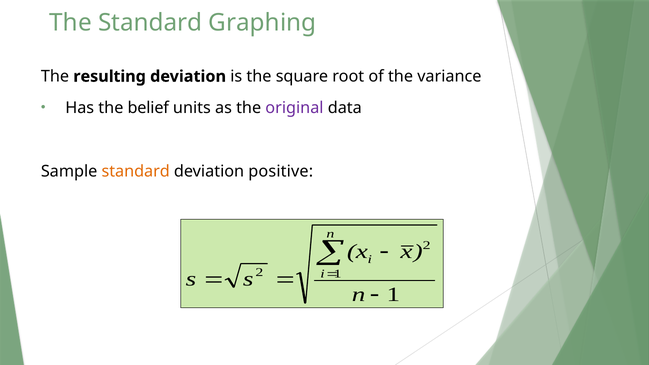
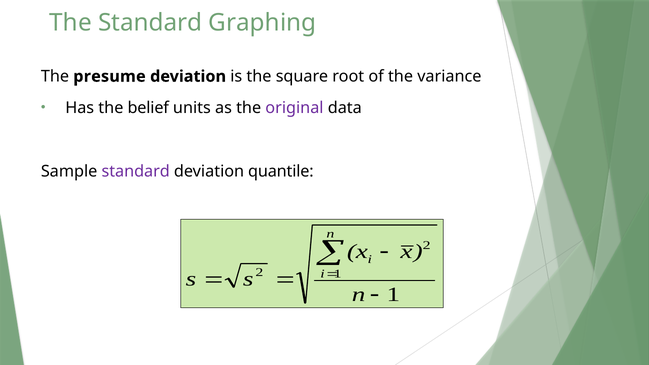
resulting: resulting -> presume (109, 76)
standard colour: orange -> purple (136, 171)
positive: positive -> quantile (281, 171)
